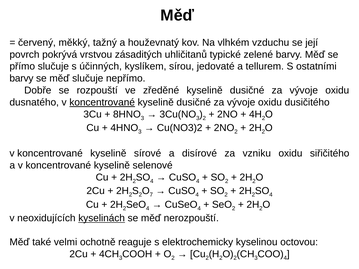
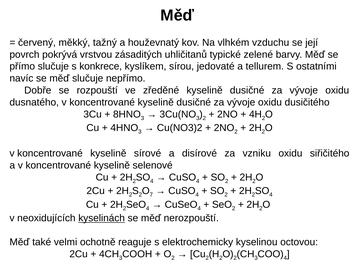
účinných: účinných -> konkrece (101, 67)
barvy: barvy -> navíc (21, 78)
koncentrované underline: present -> none (102, 102)
